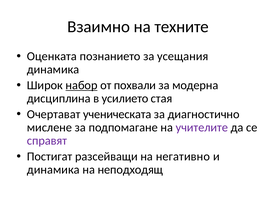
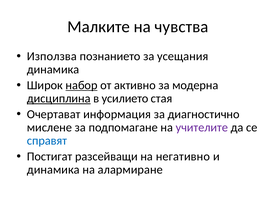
Взаимно: Взаимно -> Малките (99, 27)
техните: техните -> чувства (182, 27)
Оценката: Оценката -> Използва (52, 56)
похвали: похвали -> активно (135, 85)
дисциплина underline: none -> present (59, 98)
ученическата: ученическата -> информация (117, 114)
справят colour: purple -> blue (47, 141)
неподходящ: неподходящ -> алармиране (130, 170)
